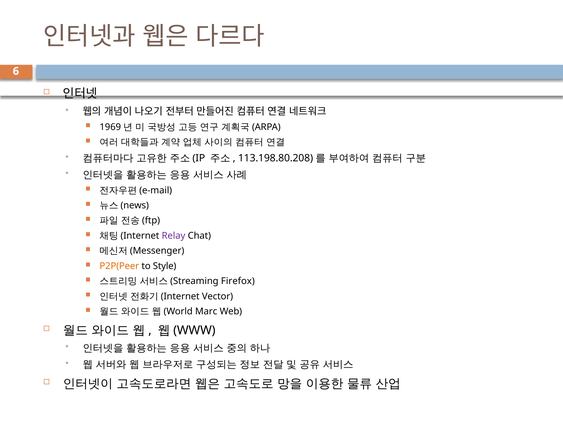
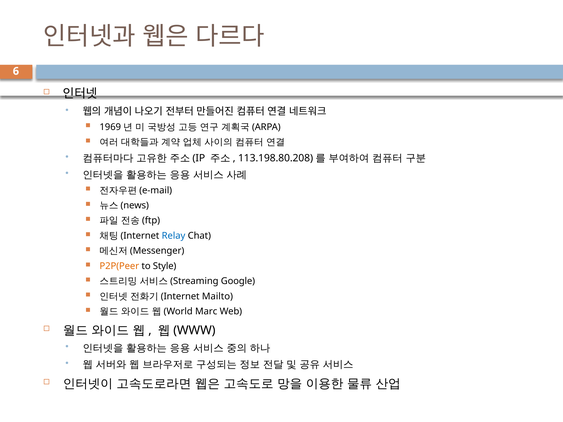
Relay colour: purple -> blue (174, 236)
Firefox: Firefox -> Google (238, 281)
Vector: Vector -> Mailto (217, 296)
